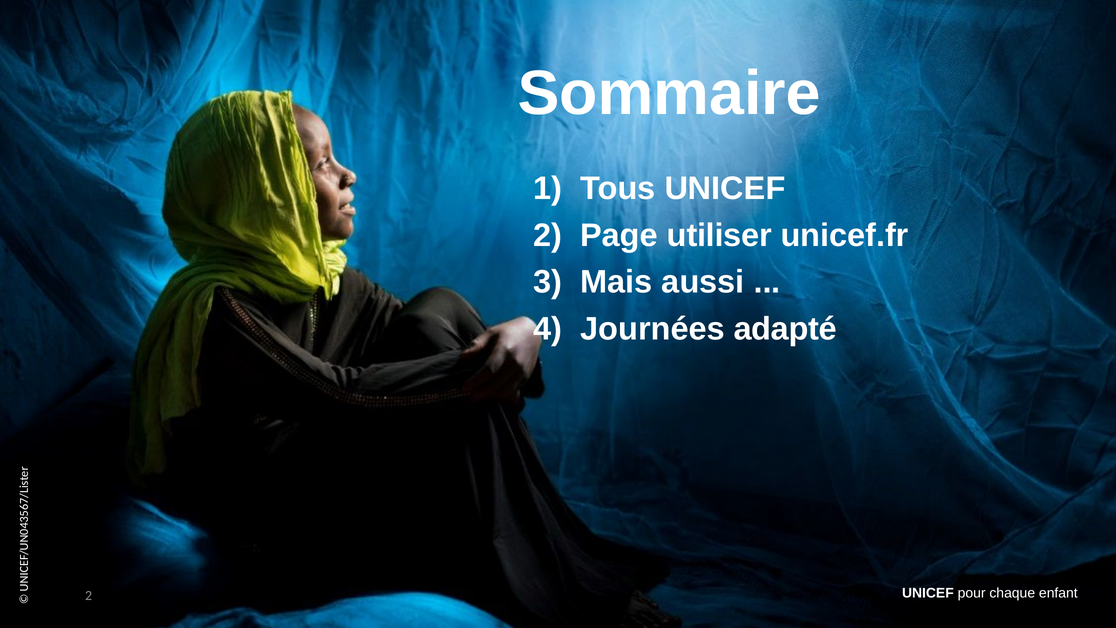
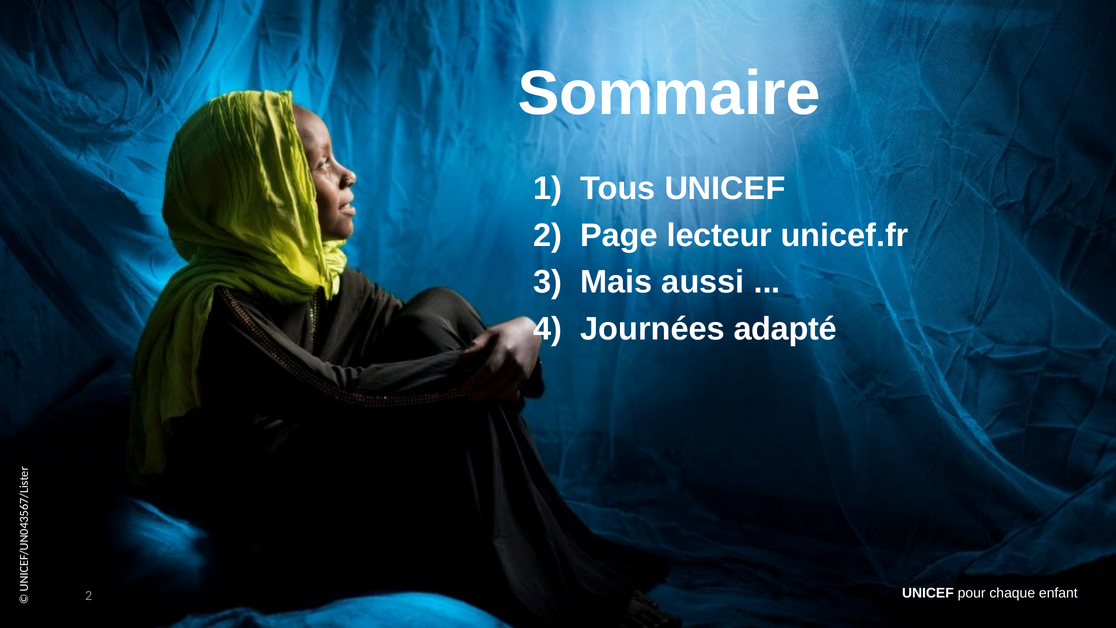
utiliser: utiliser -> lecteur (719, 235)
